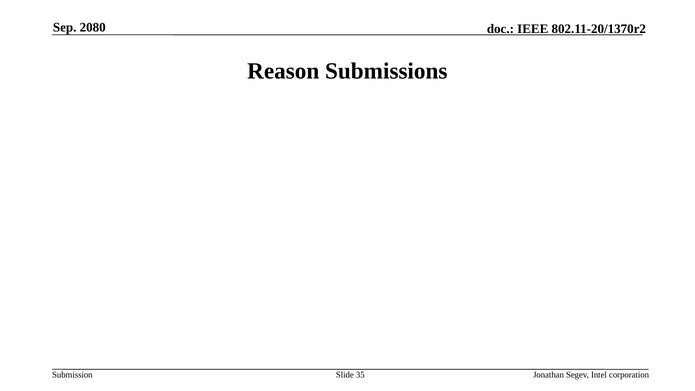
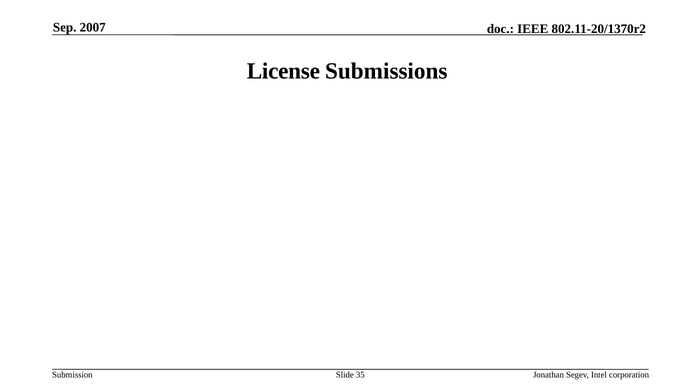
2080: 2080 -> 2007 (93, 28)
Reason: Reason -> License (283, 71)
